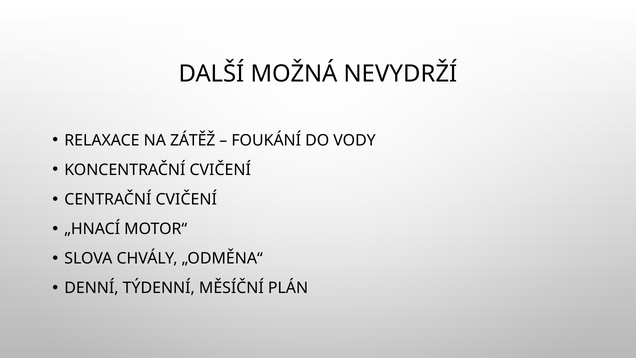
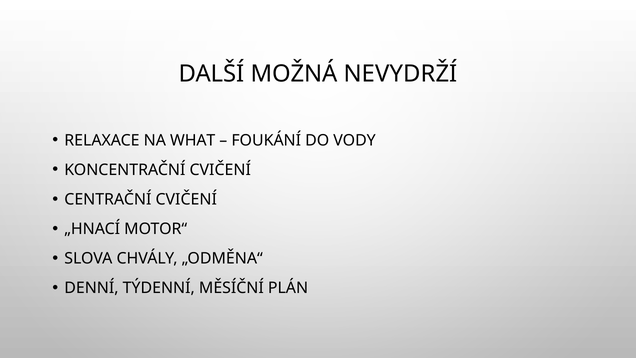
ZÁTĚŽ: ZÁTĚŽ -> WHAT (193, 140)
